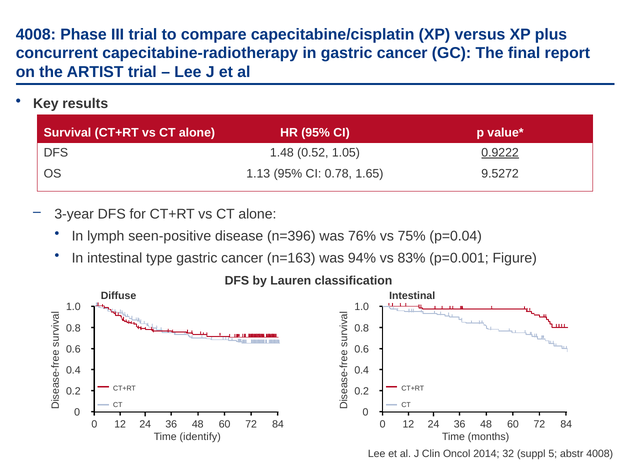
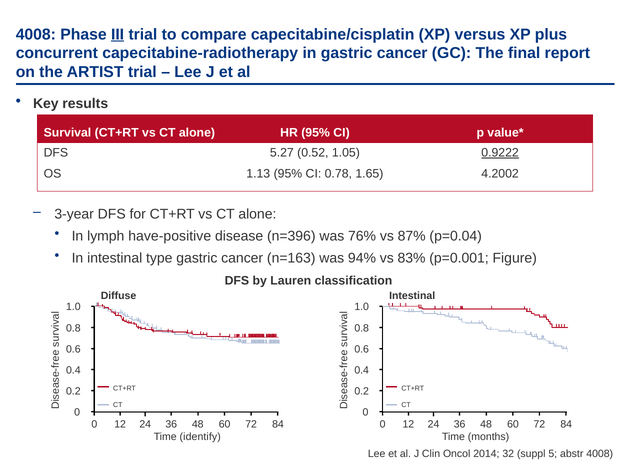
III underline: none -> present (118, 34)
1.48: 1.48 -> 5.27 (282, 153)
9.5272: 9.5272 -> 4.2002 (500, 174)
seen-positive: seen-positive -> have-positive (170, 236)
75%: 75% -> 87% (412, 236)
